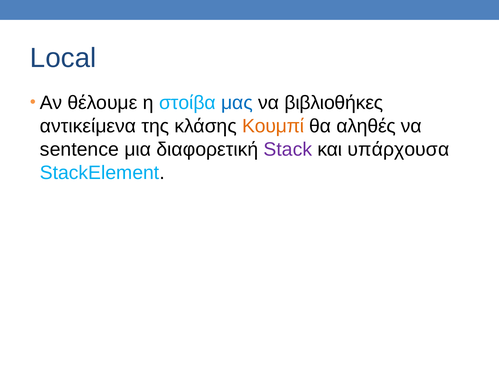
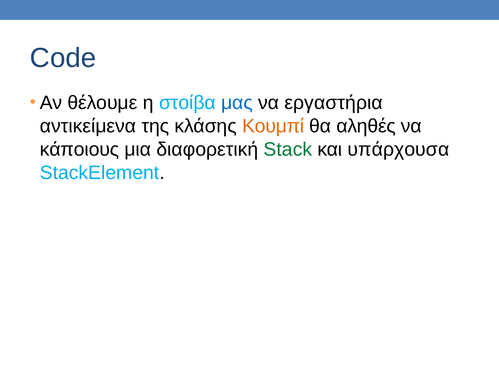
Local: Local -> Code (63, 58)
βιβλιοθήκες: βιβλιοθήκες -> εργαστήρια (334, 103)
sentence: sentence -> κάποιους (80, 149)
Stack colour: purple -> green (288, 149)
